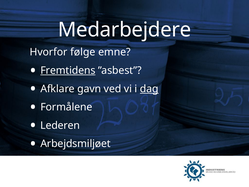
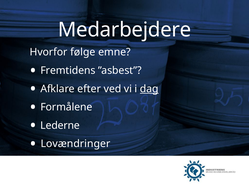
Fremtidens underline: present -> none (68, 70)
gavn: gavn -> efter (89, 89)
Lederen: Lederen -> Lederne (60, 125)
Arbejdsmiljøet: Arbejdsmiljøet -> Lovændringer (75, 144)
